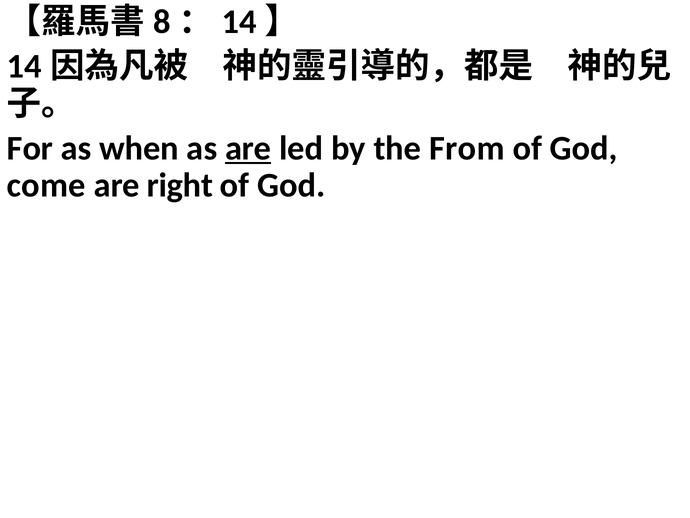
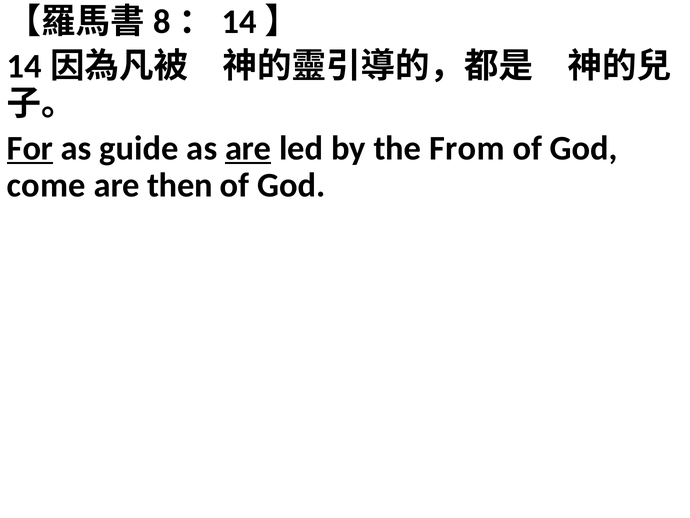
For underline: none -> present (30, 148)
when: when -> guide (139, 148)
right: right -> then (180, 185)
